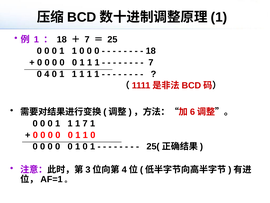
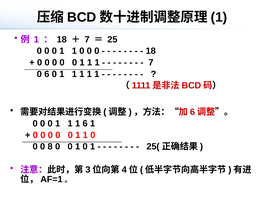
0 4: 4 -> 6 (47, 74)
1 7: 7 -> 6 (85, 123)
0: 0 -> 8 (50, 146)
